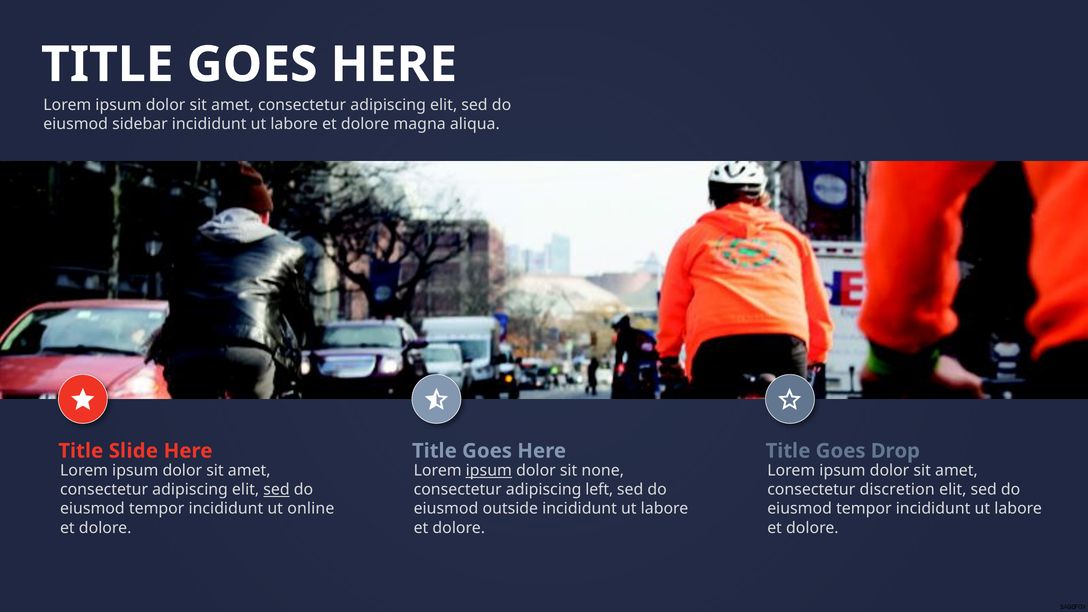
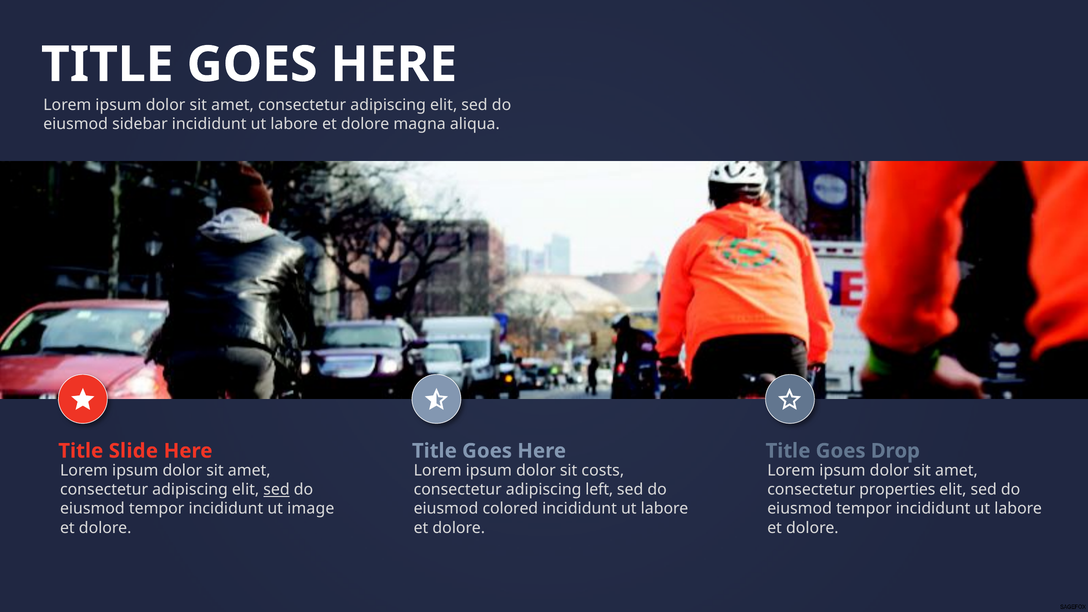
ipsum underline: present -> none (489, 471)
none: none -> costs (603, 471)
discretion: discretion -> properties (897, 490)
online: online -> image (311, 509)
outside: outside -> colored (510, 509)
